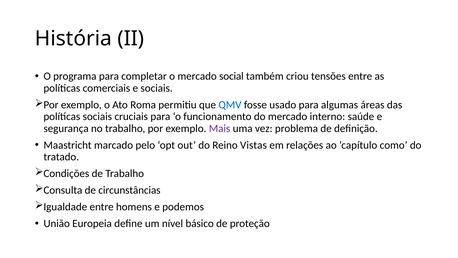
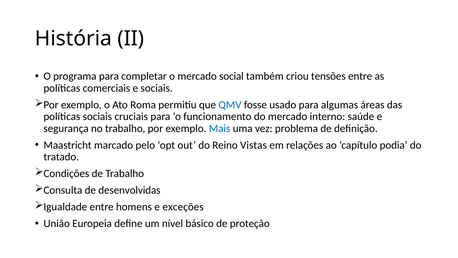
Mais colour: purple -> blue (220, 128)
como: como -> podia (394, 145)
circunstâncias: circunstâncias -> desenvolvidas (129, 190)
podemos: podemos -> exceções (183, 207)
